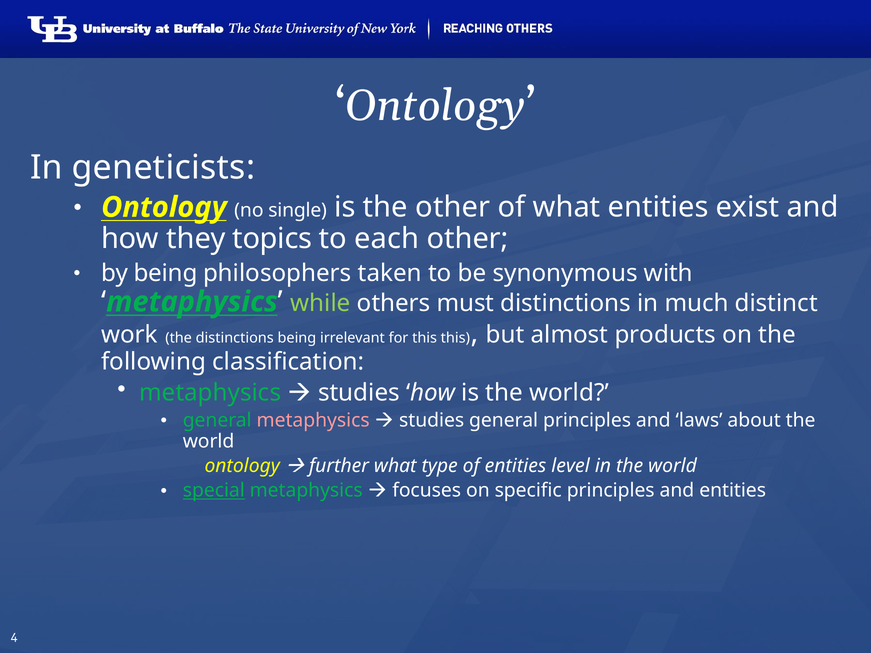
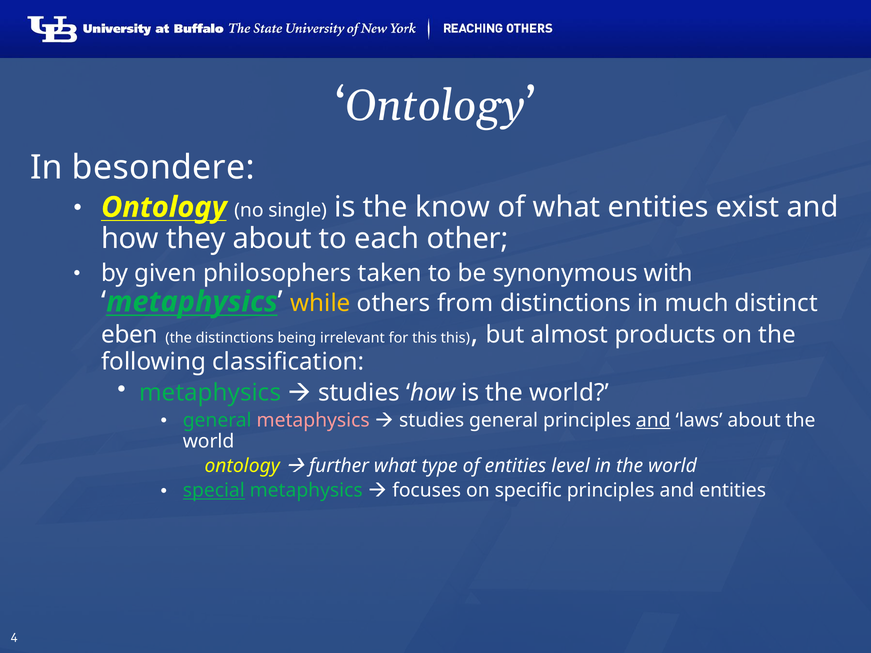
geneticists: geneticists -> besondere (163, 168)
the other: other -> know (453, 207)
they topics: topics -> about (272, 239)
by being: being -> given (165, 273)
while colour: light green -> yellow (320, 304)
must: must -> from (465, 304)
work: work -> eben (129, 335)
and underline: none -> present (653, 420)
